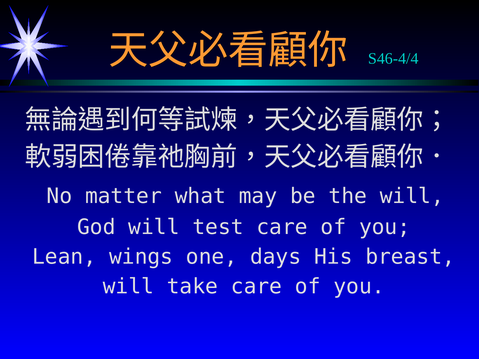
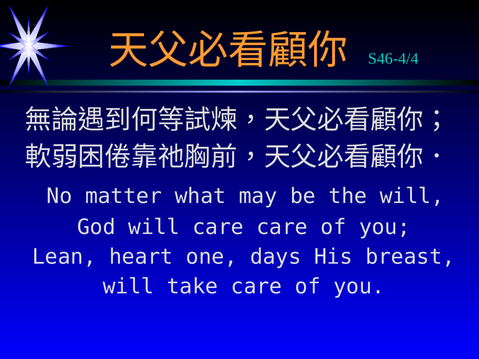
will test: test -> care (218, 227)
wings: wings -> heart (141, 257)
